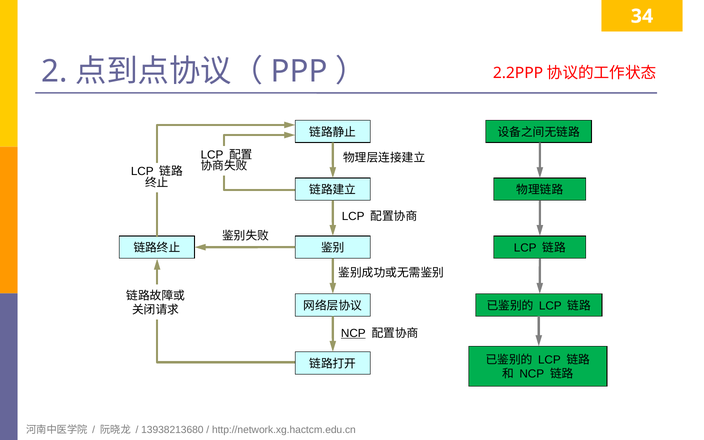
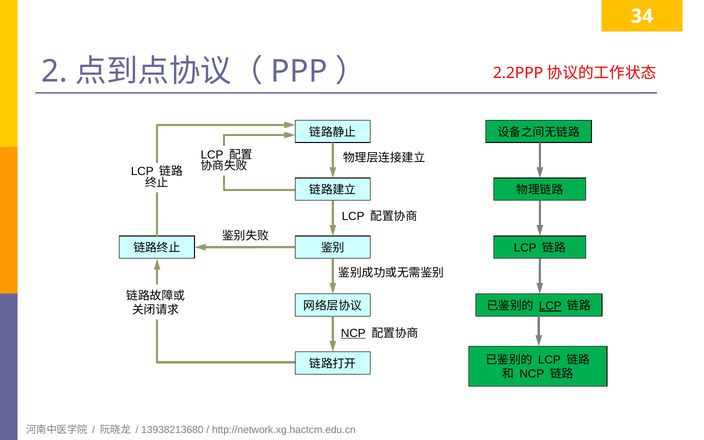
LCP underline: none -> present (550, 306)
